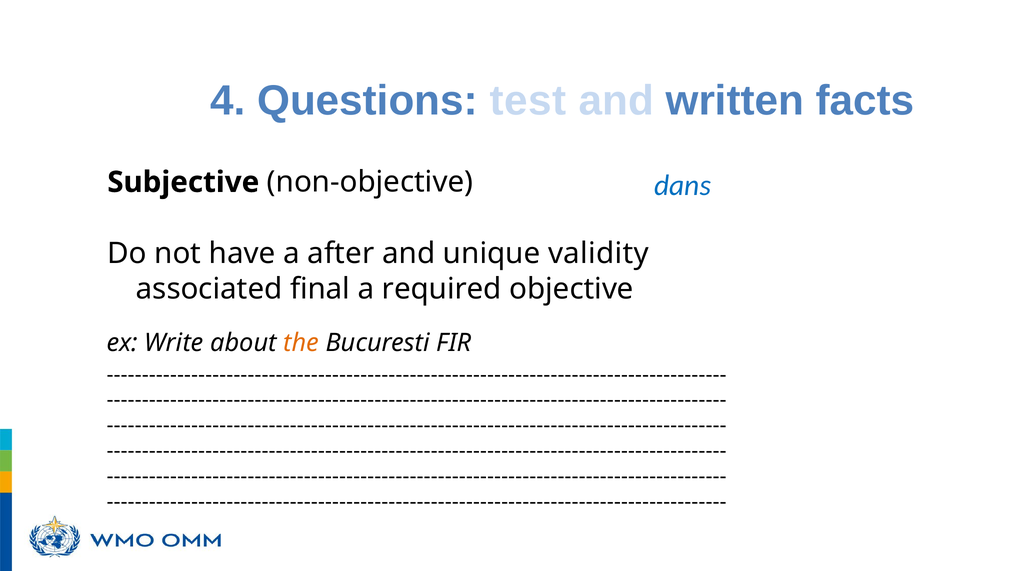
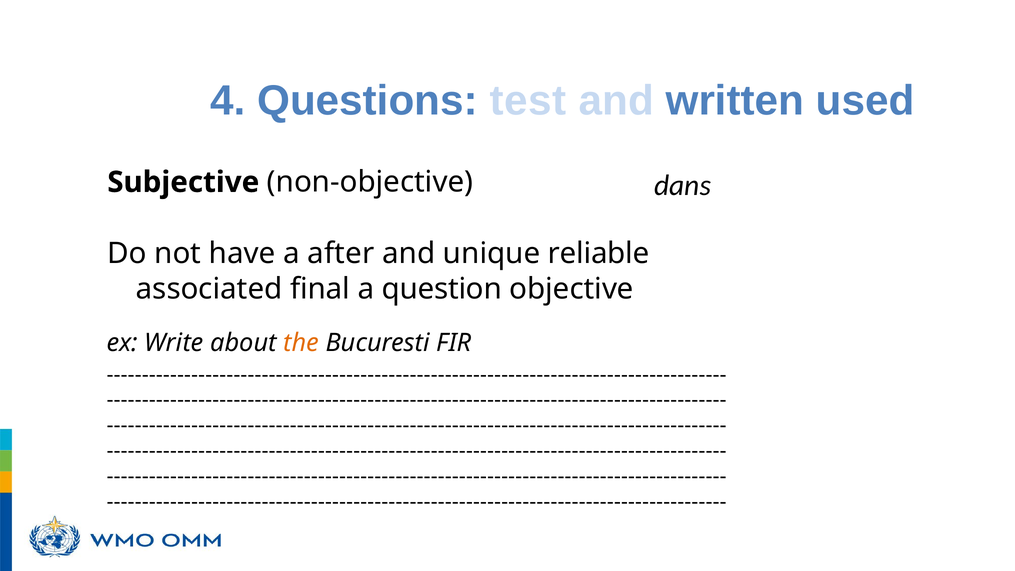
facts: facts -> used (865, 101)
dans colour: blue -> black (683, 186)
validity: validity -> reliable (599, 253)
a required: required -> question (442, 289)
